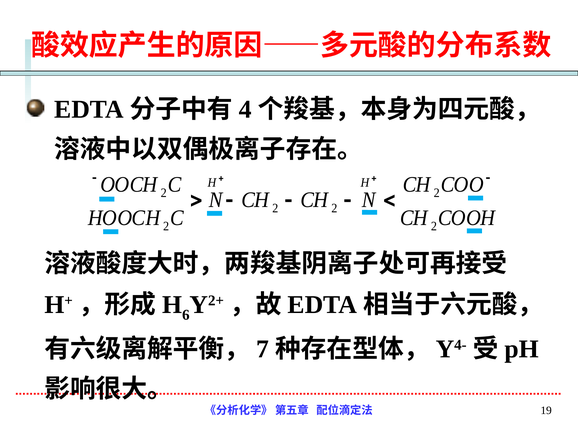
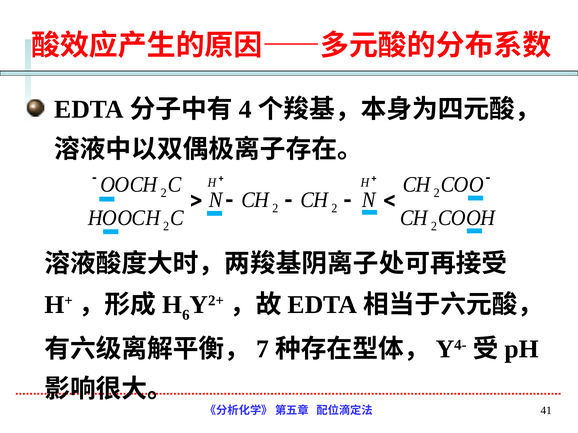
19: 19 -> 41 (546, 411)
